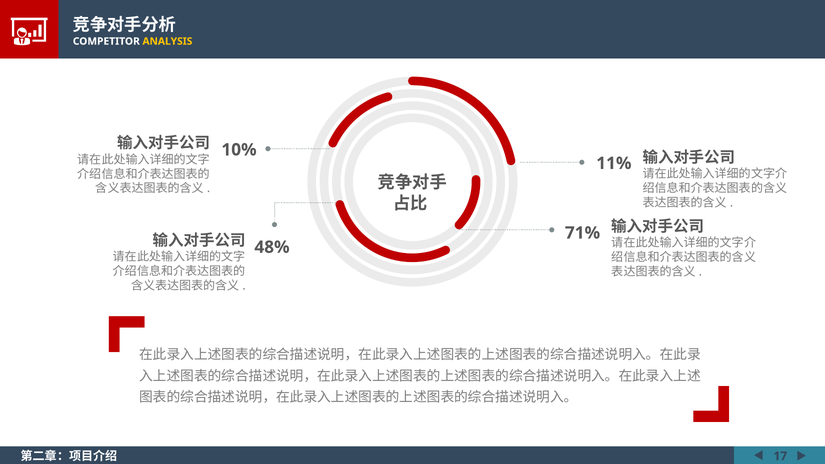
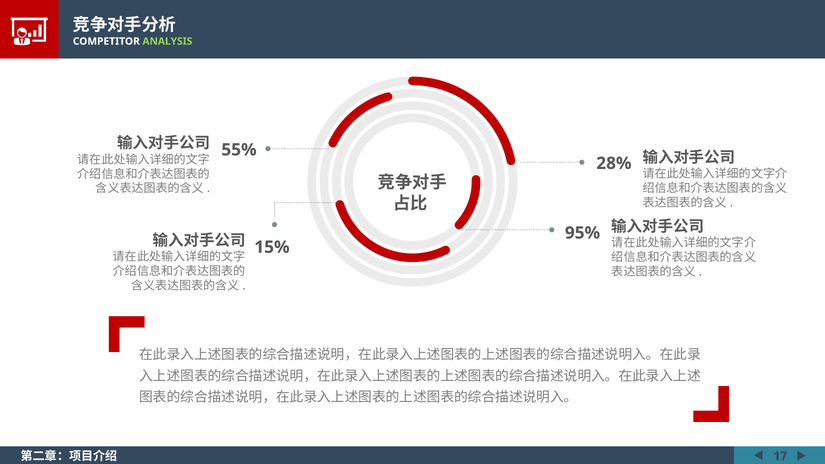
ANALYSIS colour: yellow -> light green (167, 41)
10%: 10% -> 55% (239, 150)
11%: 11% -> 28% (614, 163)
71%: 71% -> 95% (582, 233)
48%: 48% -> 15% (272, 247)
